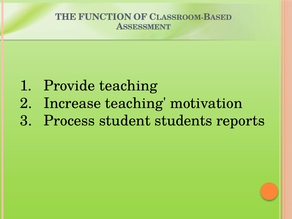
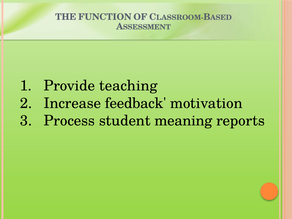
Increase teaching: teaching -> feedback (136, 103)
students: students -> meaning (183, 121)
